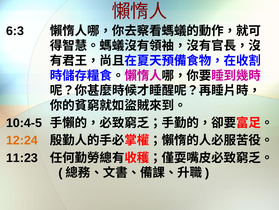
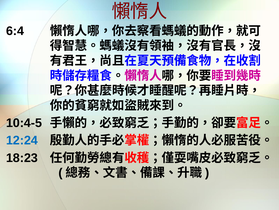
6:3: 6:3 -> 6:4 (15, 31)
12:24 colour: orange -> blue (22, 140)
11:23: 11:23 -> 18:23 (22, 157)
